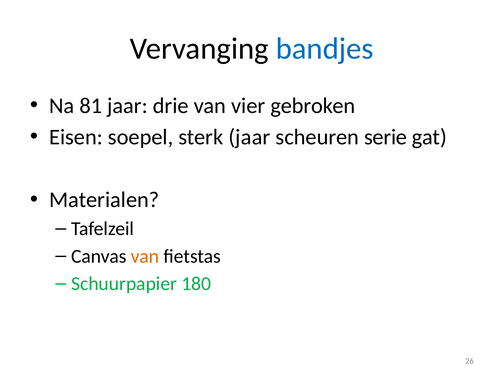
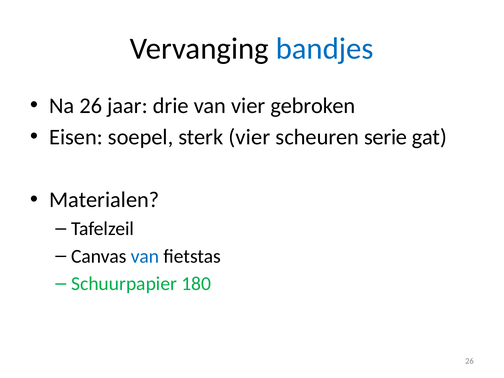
Na 81: 81 -> 26 (91, 106)
sterk jaar: jaar -> vier (249, 137)
van colour: orange -> blue (145, 256)
